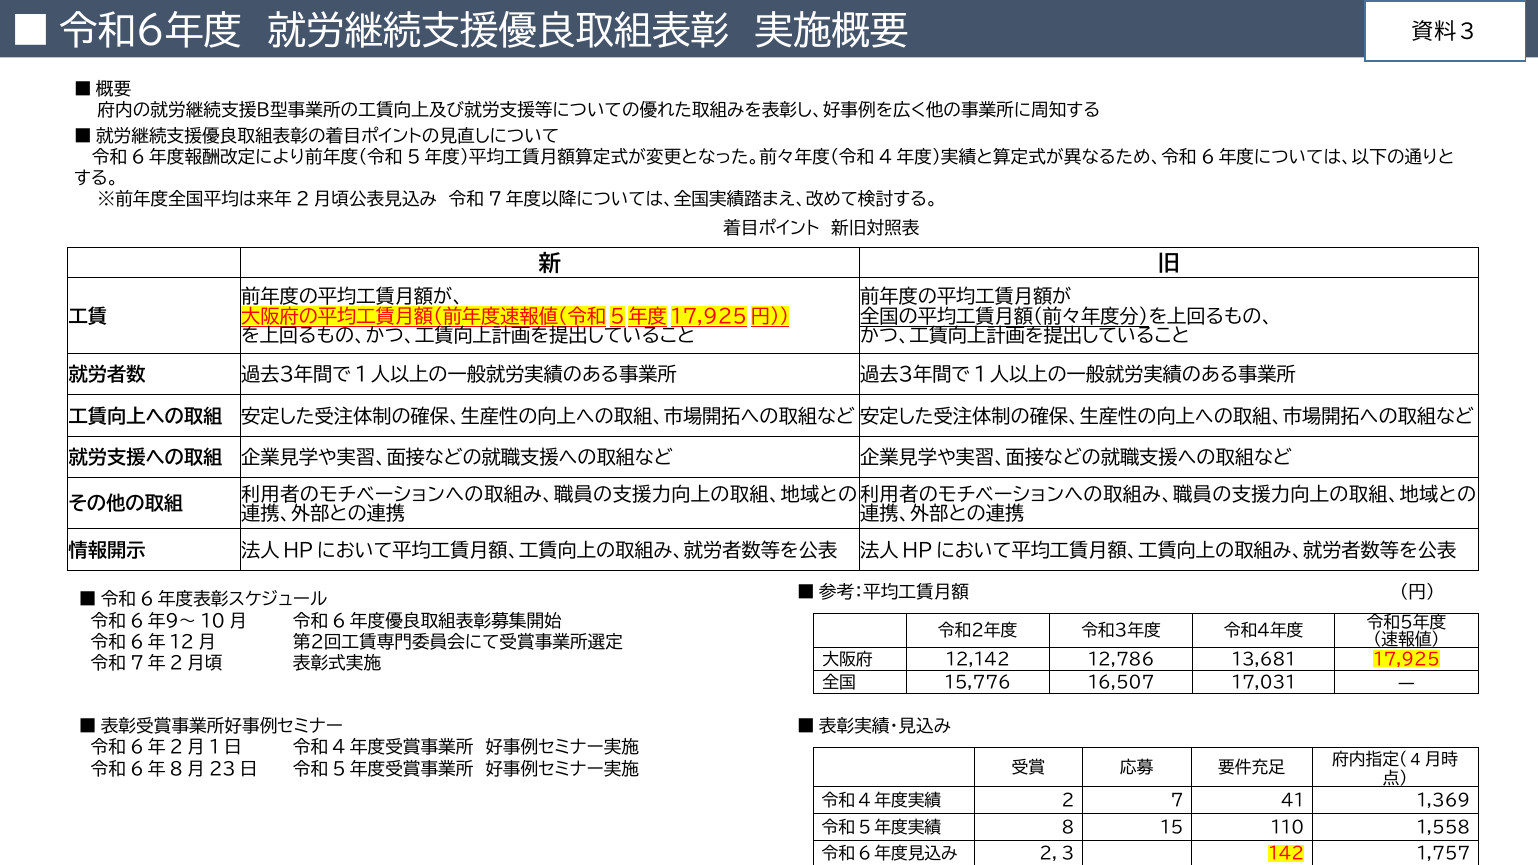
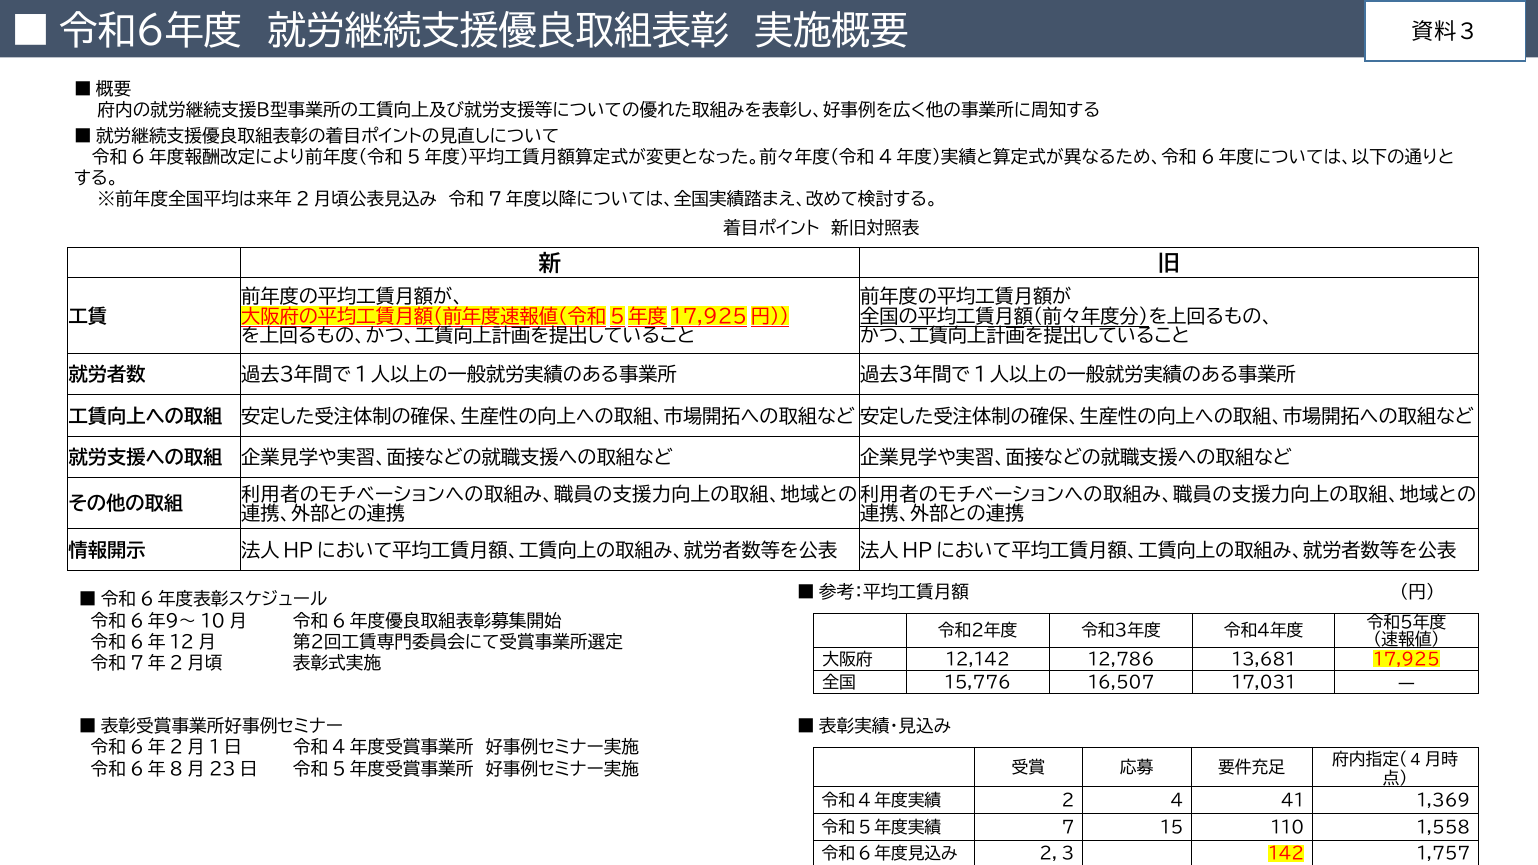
2 7: 7 -> 4 (1177, 801)
8: 8 -> 7 (1068, 828)
